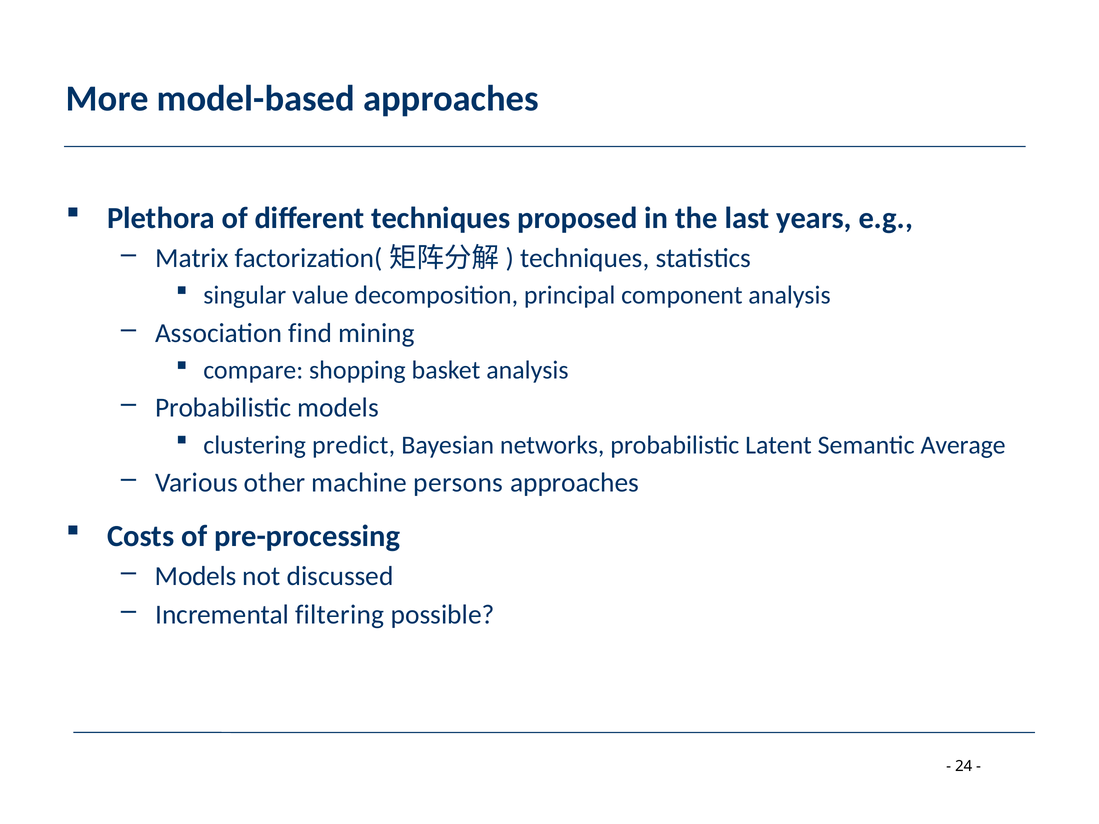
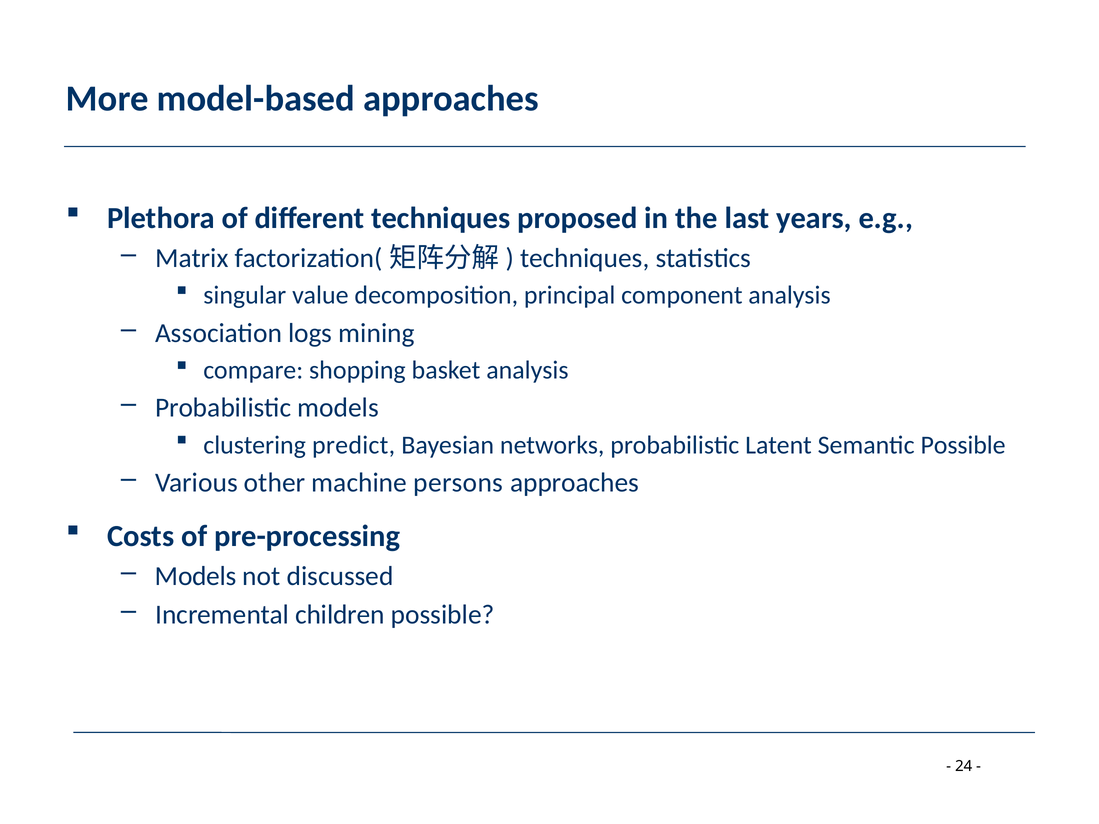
find: find -> logs (310, 333)
Semantic Average: Average -> Possible (963, 445)
filtering: filtering -> children (340, 615)
